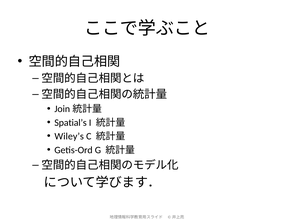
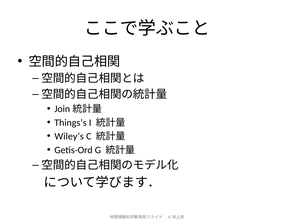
Spatial’s: Spatial’s -> Things’s (70, 123)
